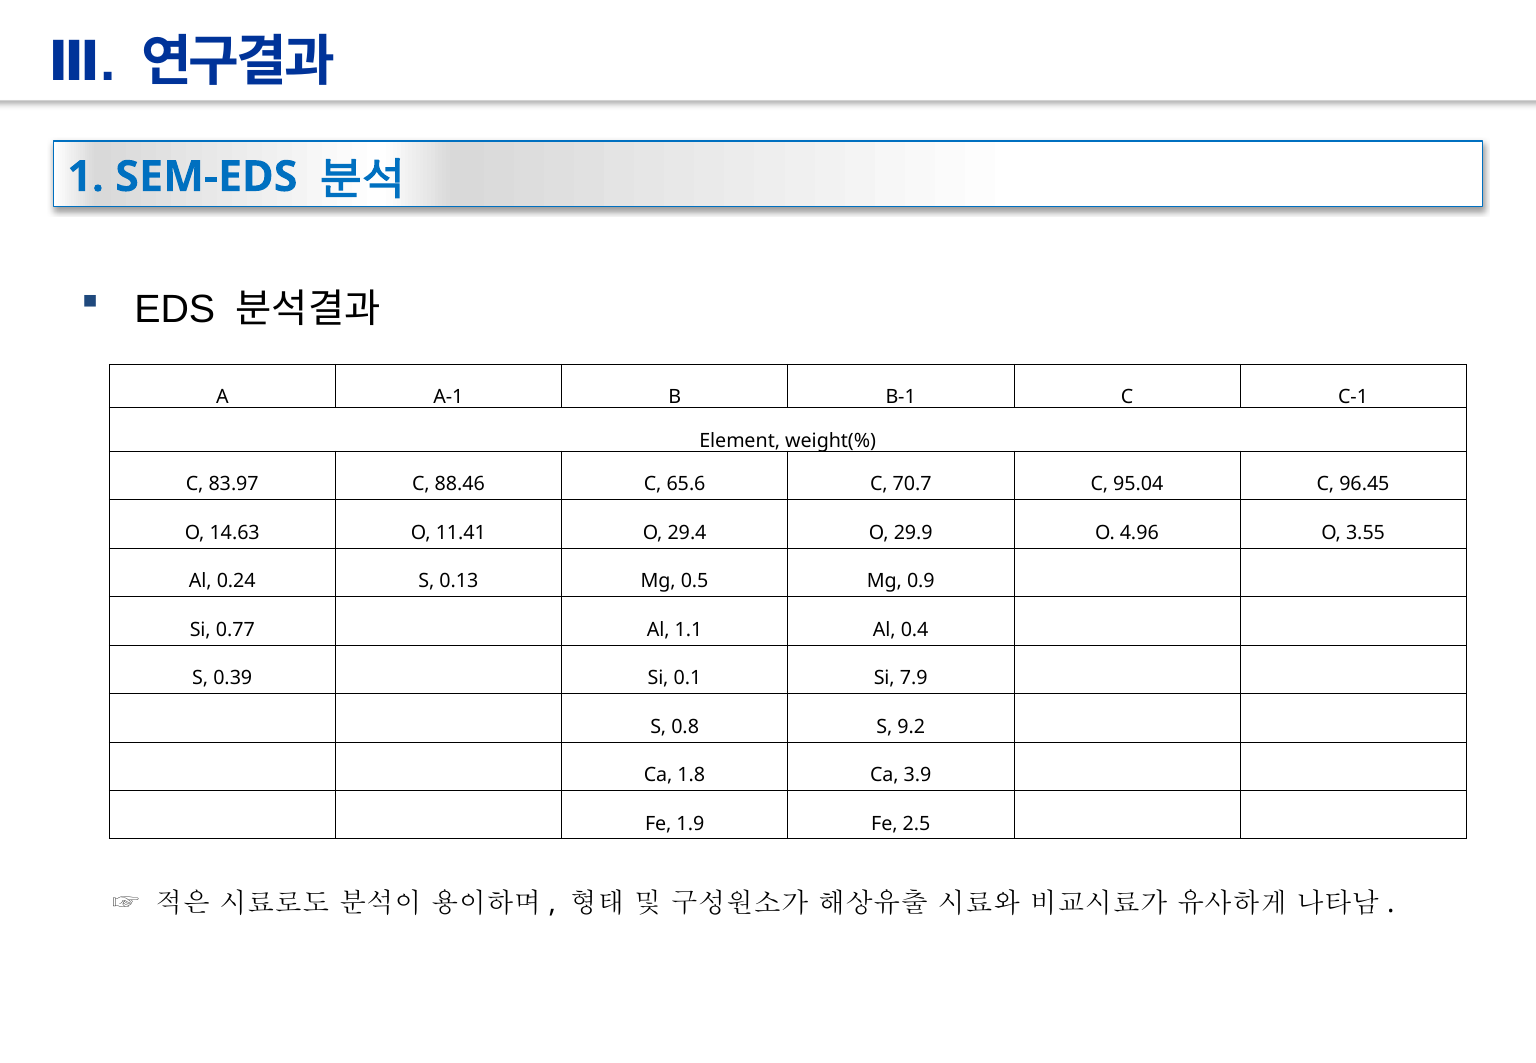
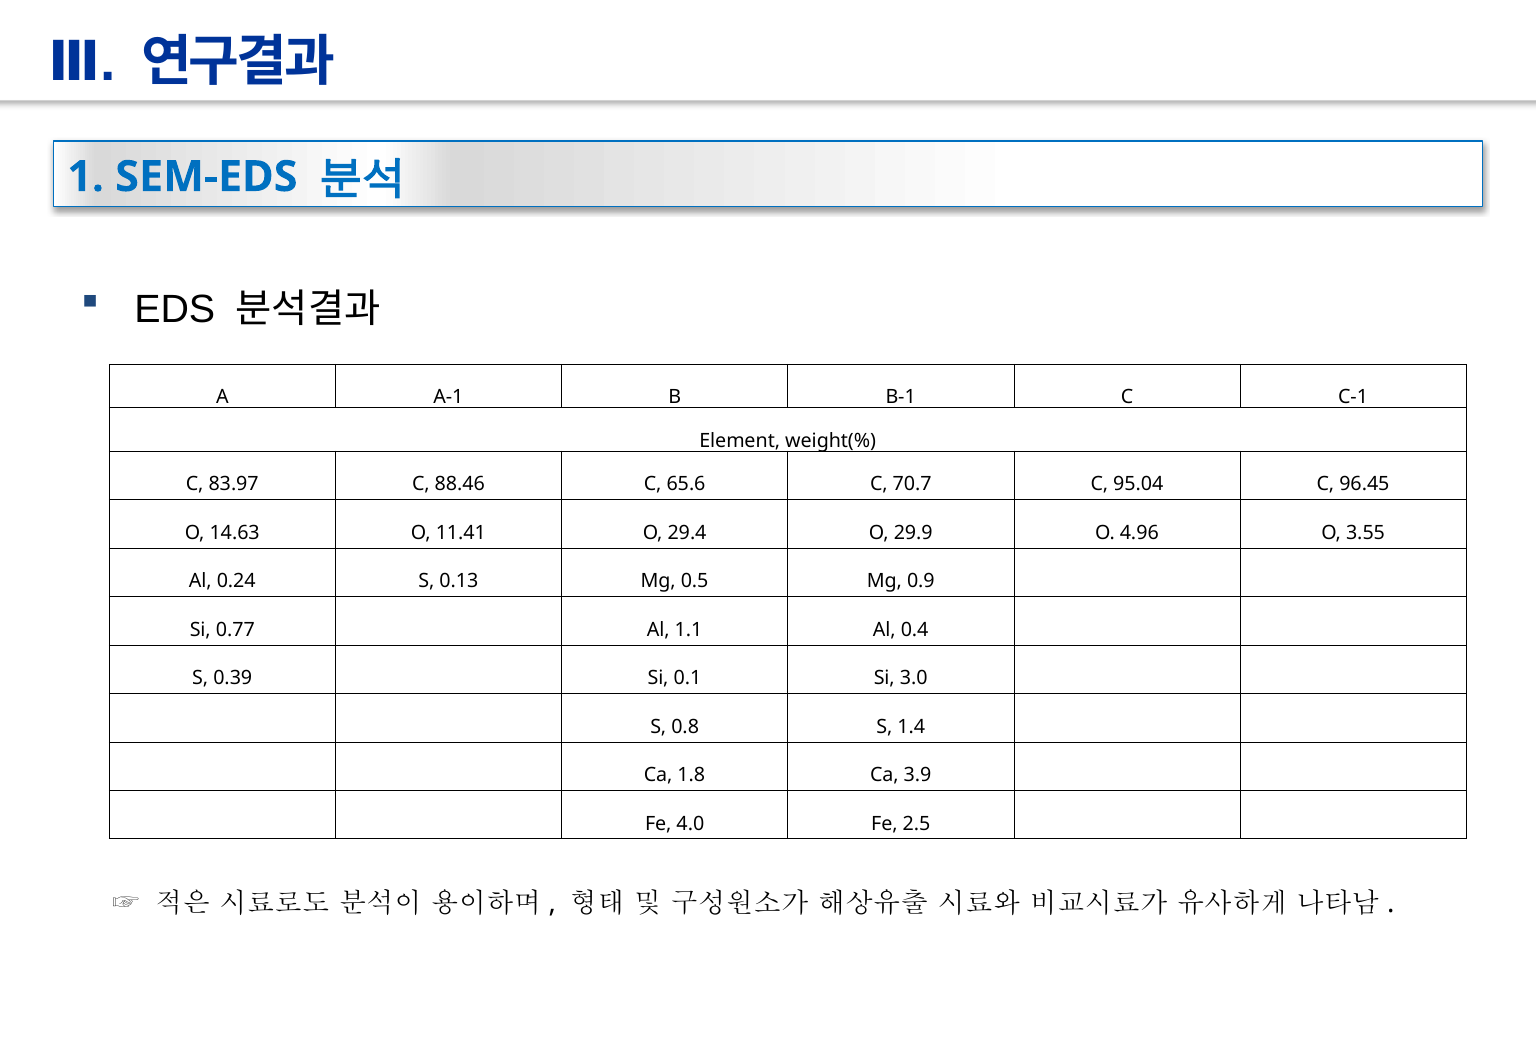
7.9: 7.9 -> 3.0 (914, 679)
9.2: 9.2 -> 1.4 (911, 727)
1.9: 1.9 -> 4.0 (690, 824)
